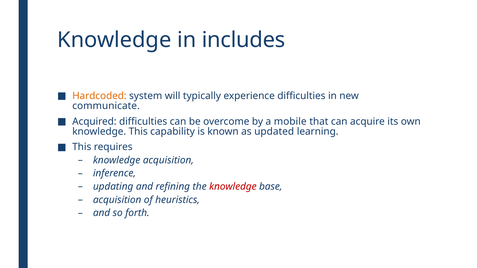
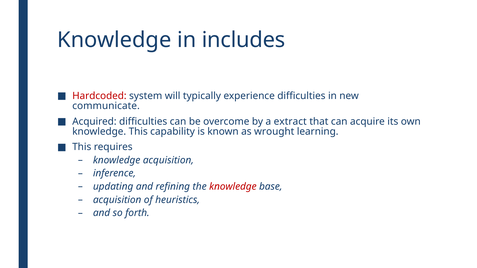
Hardcoded colour: orange -> red (99, 96)
mobile: mobile -> extract (290, 122)
updated: updated -> wrought (274, 132)
